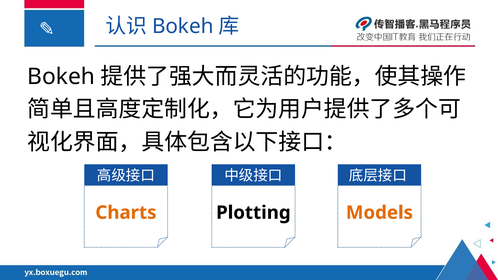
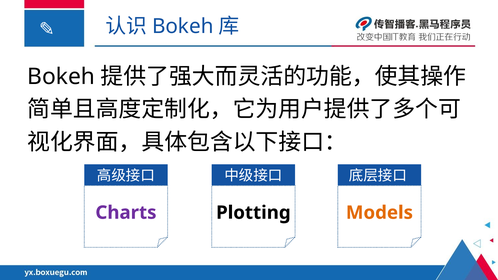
Charts colour: orange -> purple (126, 213)
